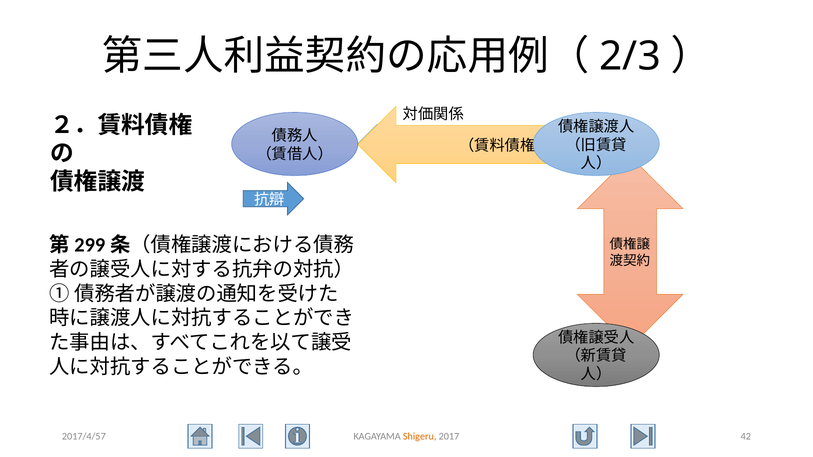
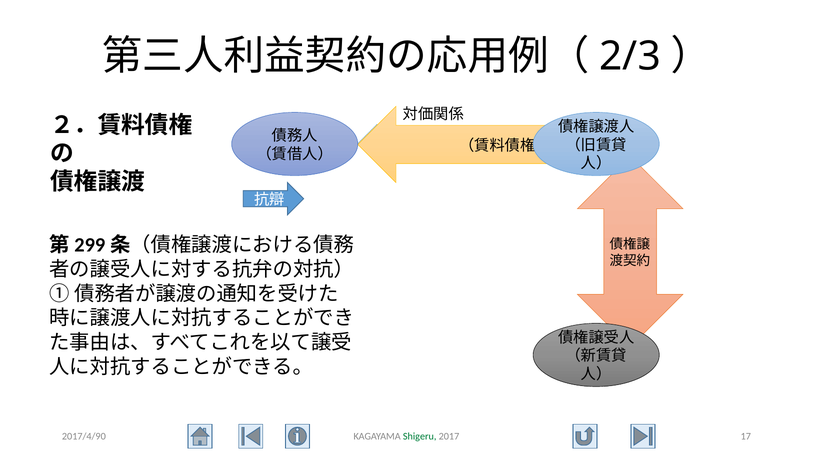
2017/4/57: 2017/4/57 -> 2017/4/90 (84, 437)
Shigeru colour: orange -> green (420, 437)
42: 42 -> 17 (746, 437)
